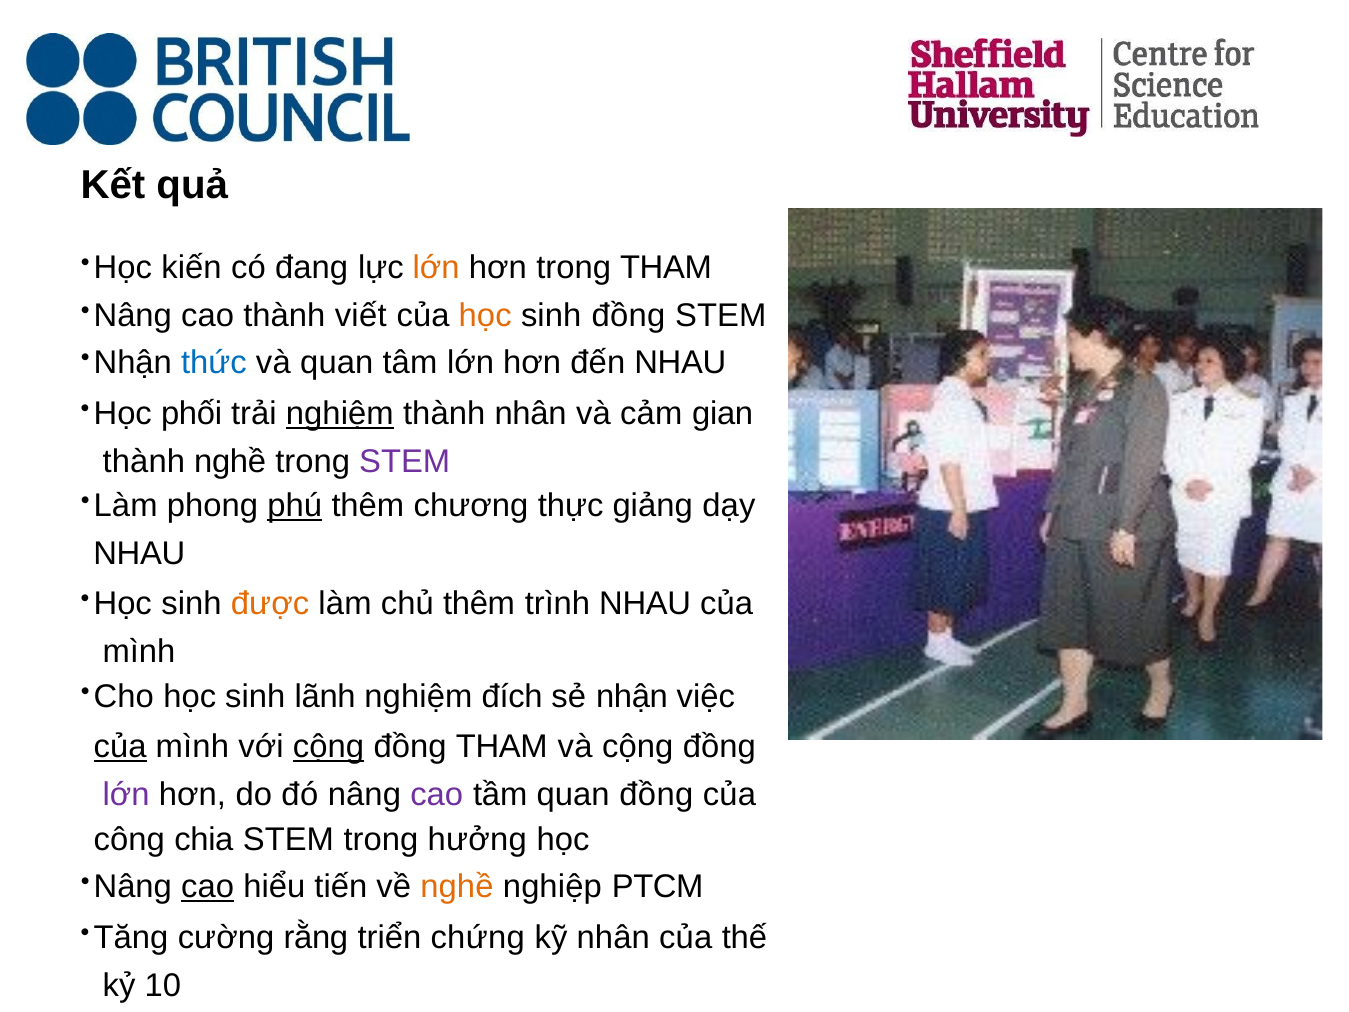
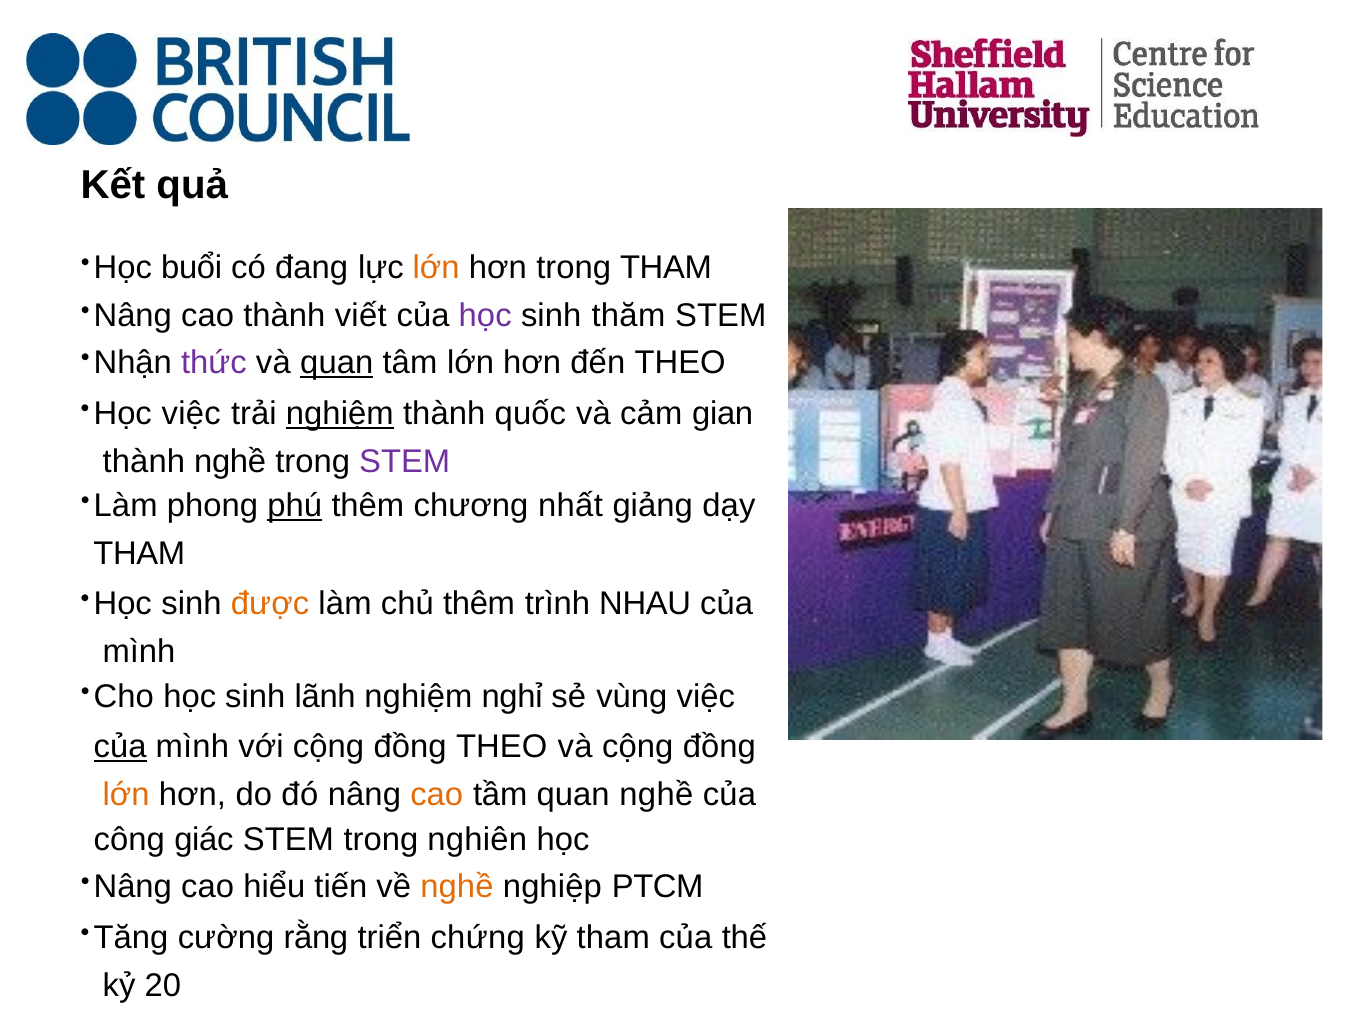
kiến: kiến -> buổi (192, 268)
học colour: orange -> purple (485, 315)
sinh đồng: đồng -> thăm (628, 315)
thức colour: blue -> purple (214, 363)
quan underline: none -> present (337, 363)
đến NHAU: NHAU -> THEO (680, 363)
Học phối: phối -> việc (191, 413)
thành nhân: nhân -> quốc (530, 413)
thực: thực -> nhất (570, 506)
NHAU: NHAU -> THAM (139, 553)
đích: đích -> nghỉ (512, 696)
sẻ nhận: nhận -> vùng (632, 696)
cộng underline: present -> none (328, 747)
đồng THAM: THAM -> THEO (502, 747)
lớn colour: purple -> orange (126, 794)
cao colour: purple -> orange (437, 794)
quan đồng: đồng -> nghề (656, 794)
chia: chia -> giác (204, 839)
hưởng: hưởng -> nghiên (477, 839)
cao underline: present -> none (208, 887)
kỹ nhân: nhân -> tham (613, 937)
10: 10 -> 20 (163, 985)
